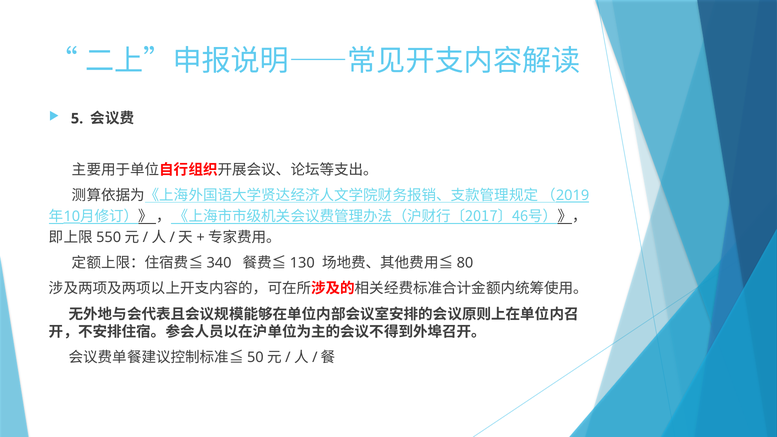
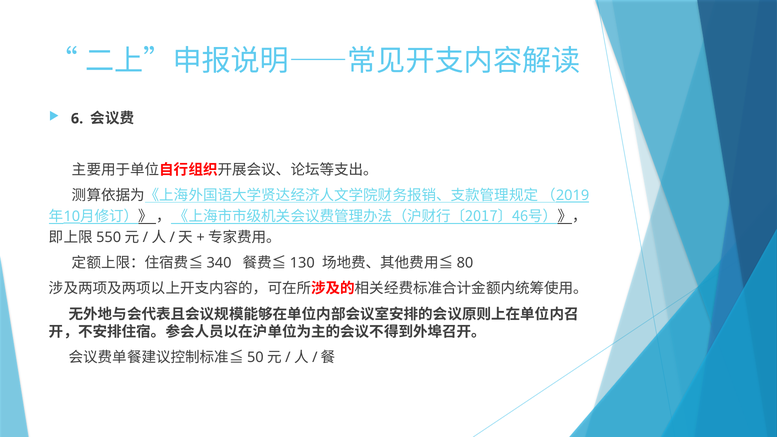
5: 5 -> 6 (77, 119)
